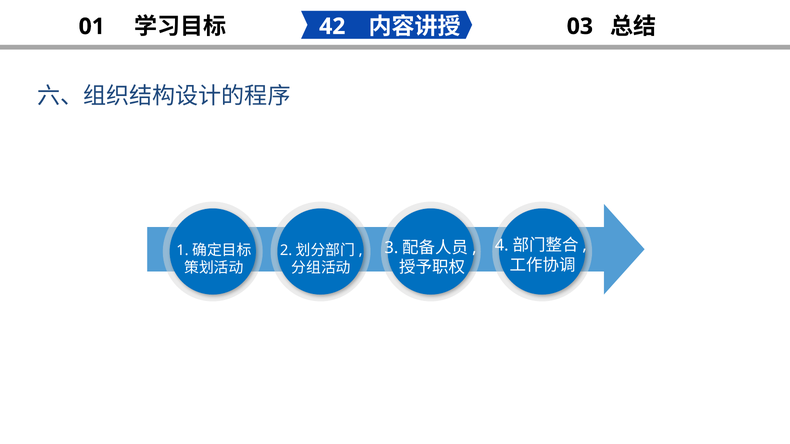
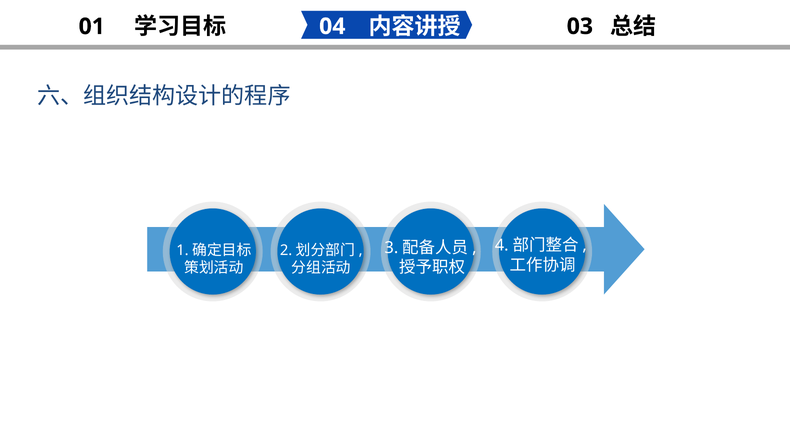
42: 42 -> 04 (332, 26)
